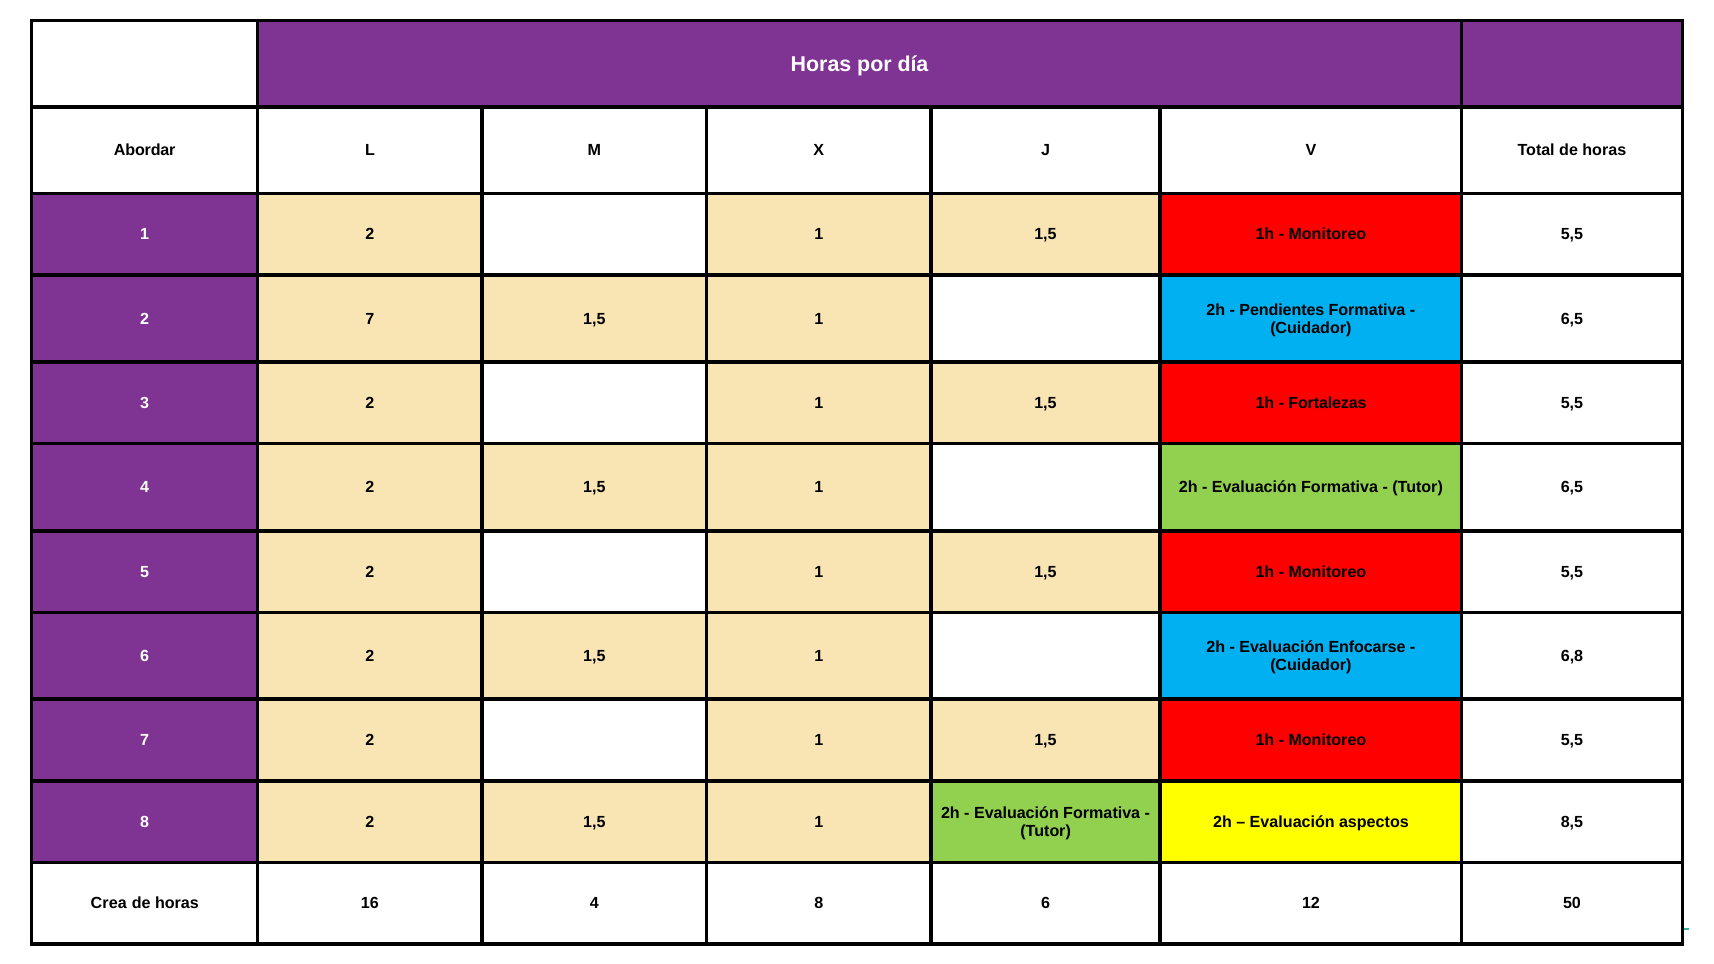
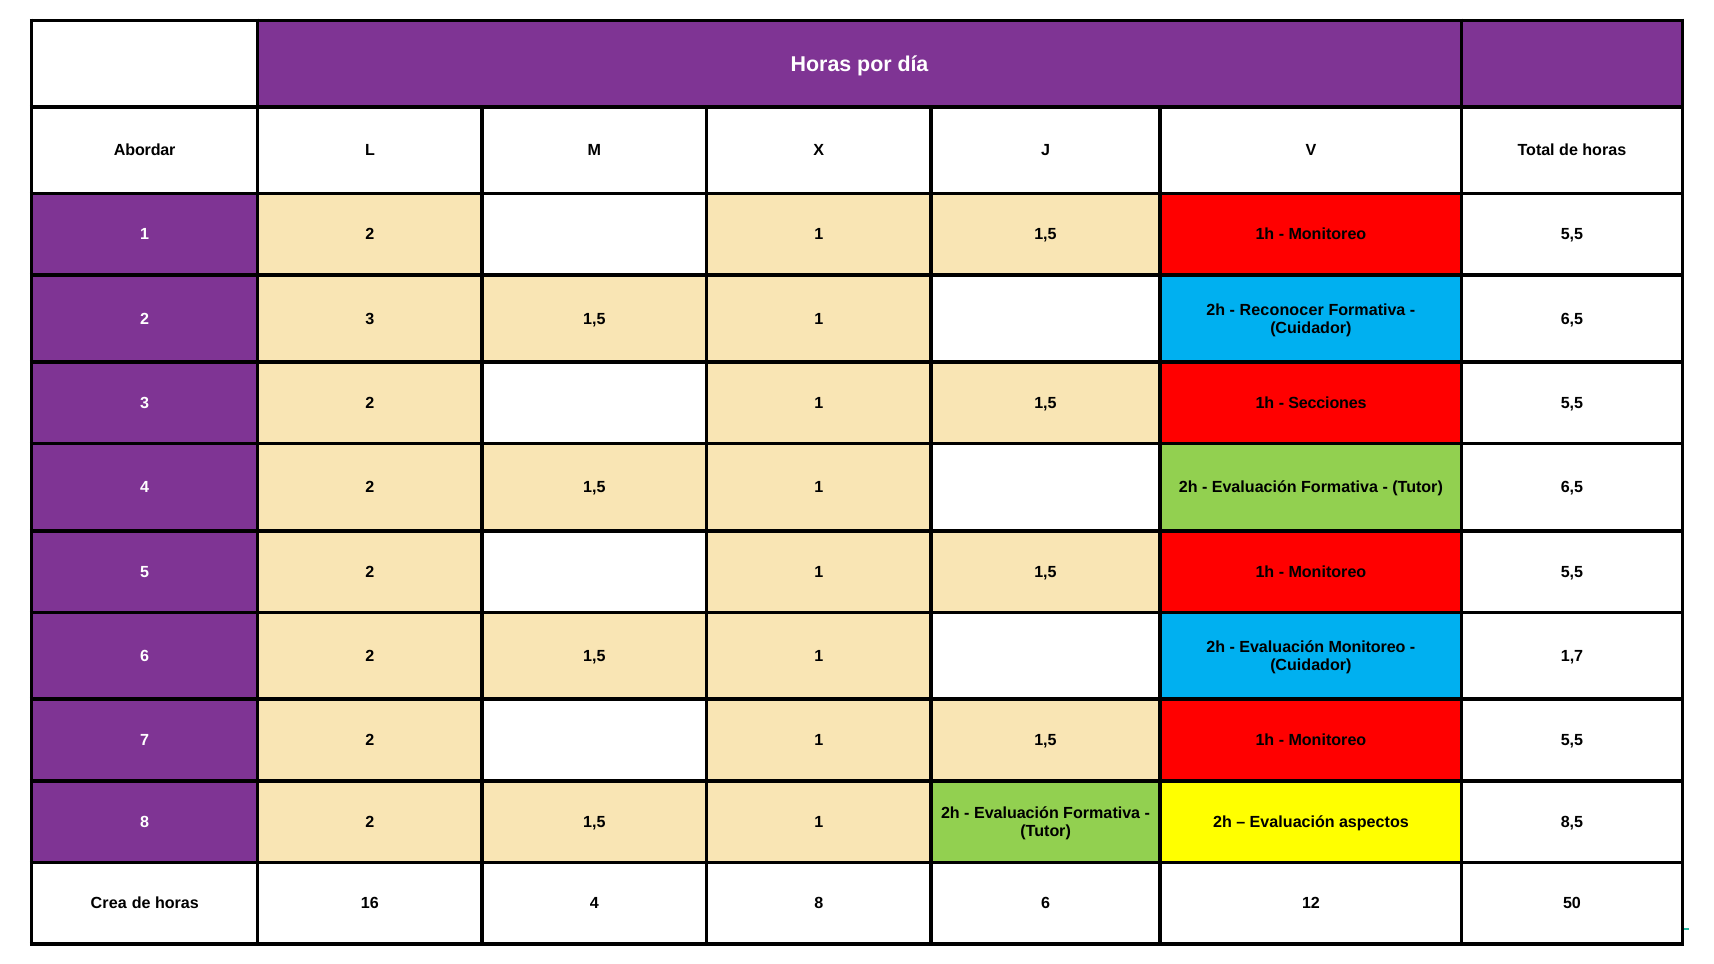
Pendientes: Pendientes -> Reconocer (1282, 310)
2 7: 7 -> 3 (370, 319)
Fortalezas: Fortalezas -> Secciones (1327, 403)
Evaluación Enfocarse: Enfocarse -> Monitoreo (1367, 647)
6,8: 6,8 -> 1,7 (1572, 656)
